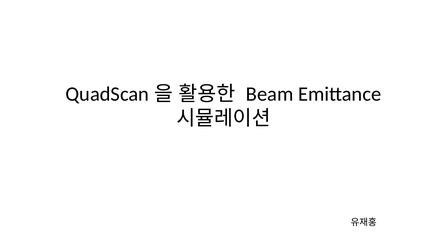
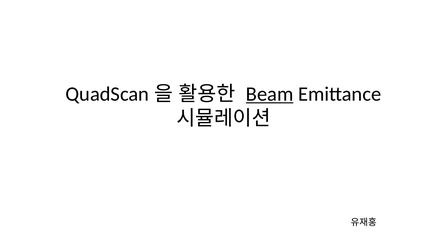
Beam underline: none -> present (270, 94)
